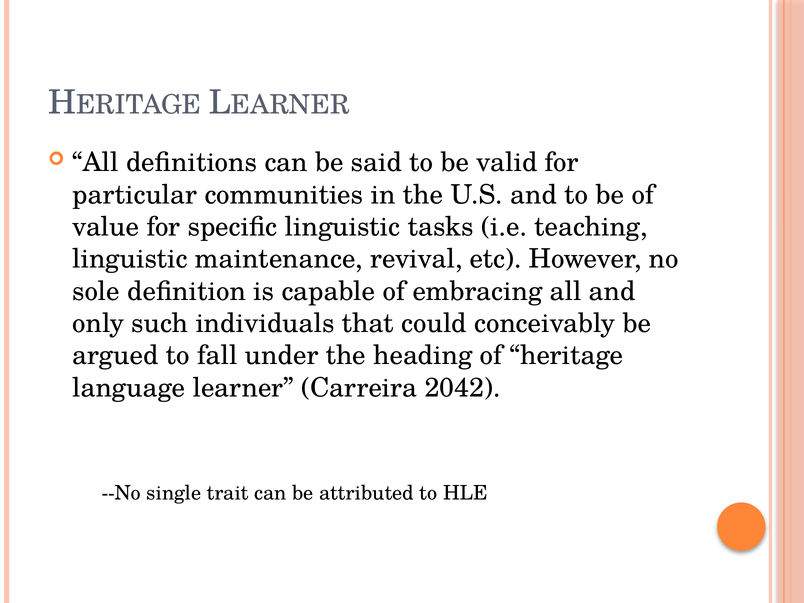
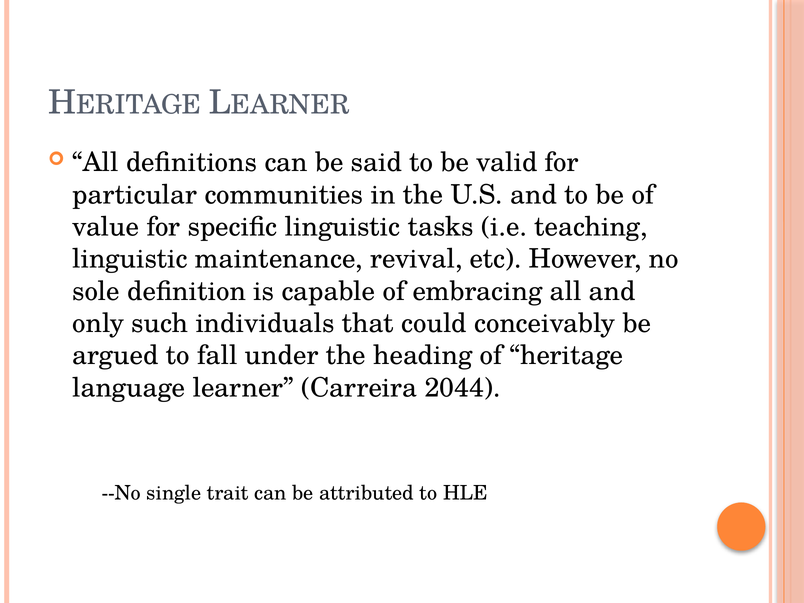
2042: 2042 -> 2044 (463, 388)
